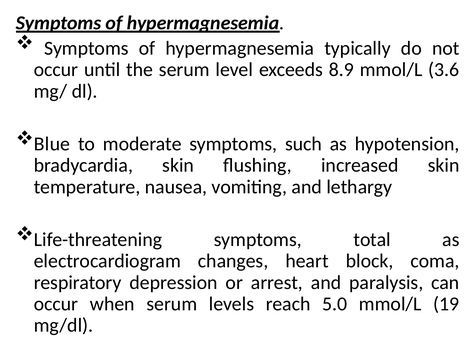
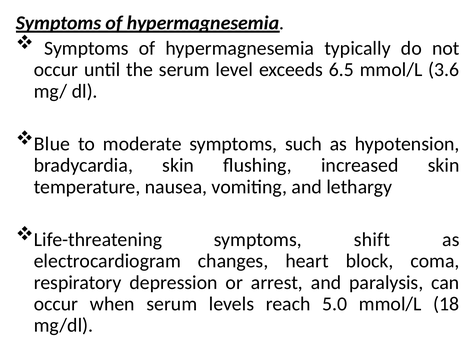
8.9: 8.9 -> 6.5 (341, 70)
total: total -> shift (372, 240)
19: 19 -> 18 (446, 304)
